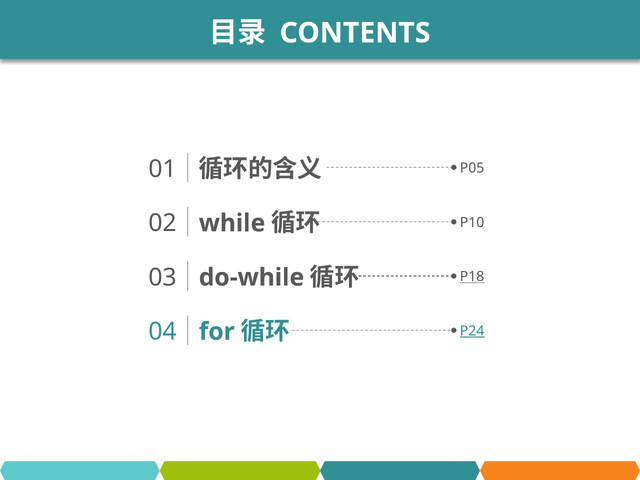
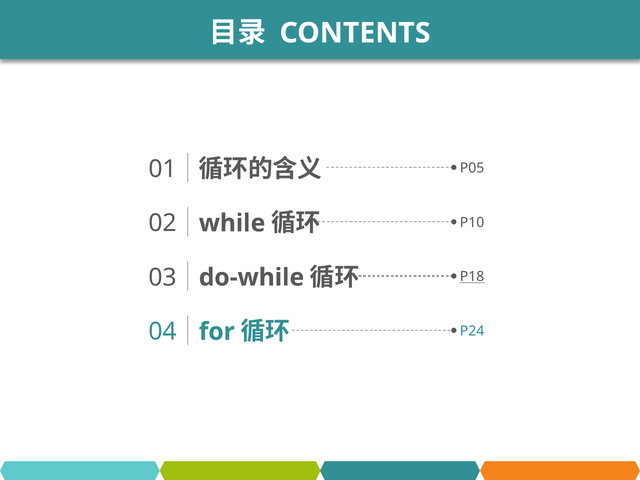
P24 underline: present -> none (472, 331)
